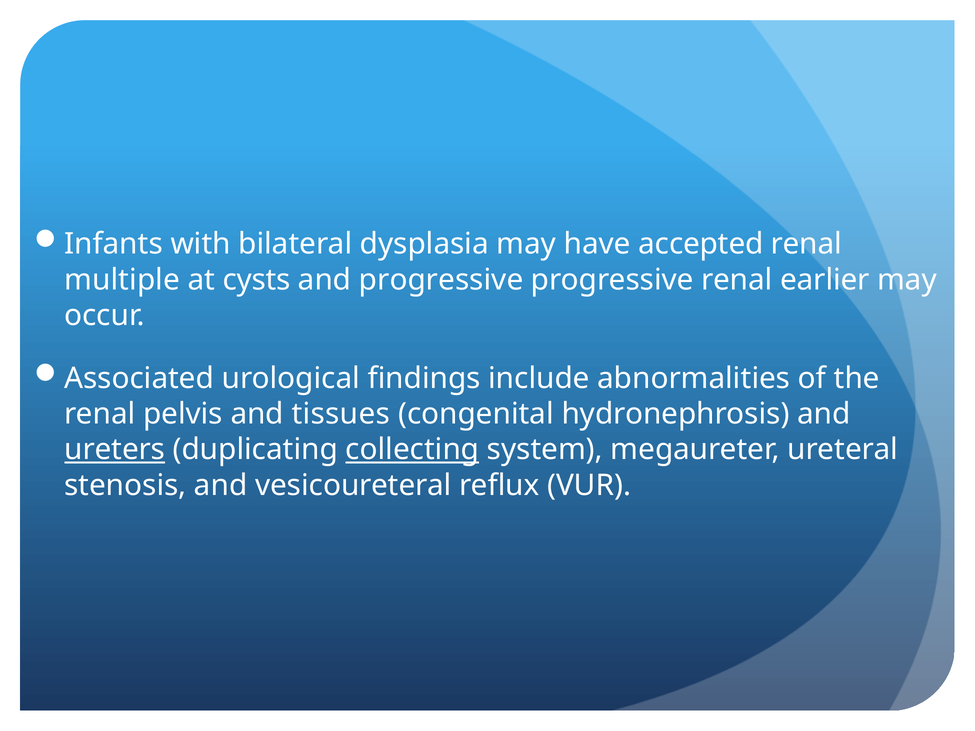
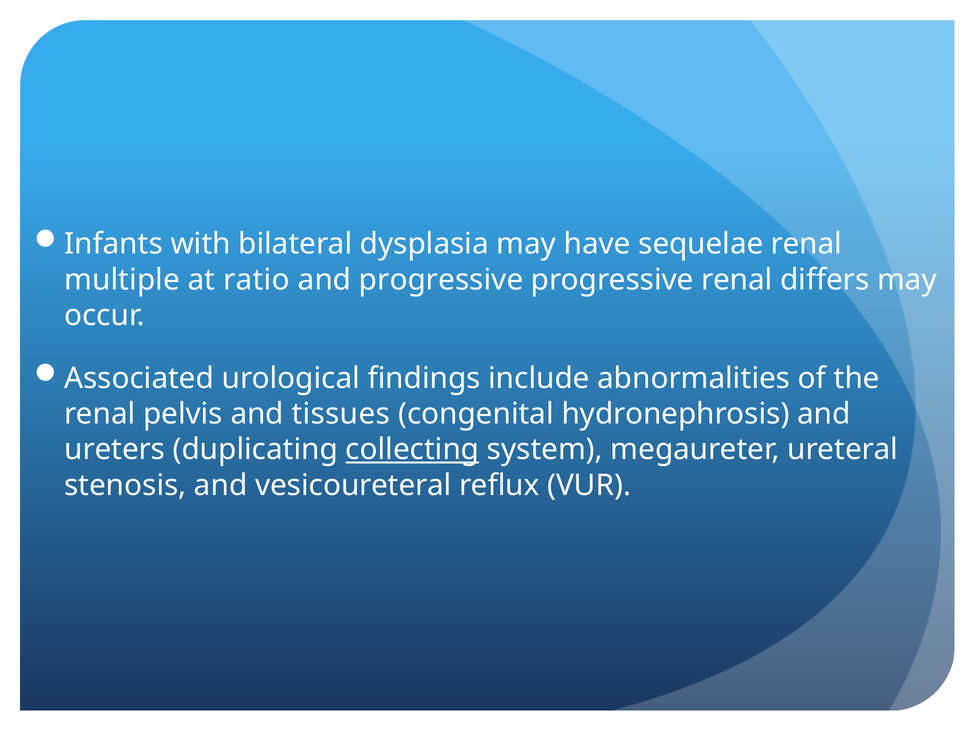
accepted: accepted -> sequelae (701, 244)
cysts: cysts -> ratio (256, 280)
earlier: earlier -> differs (825, 280)
ureters underline: present -> none (115, 450)
